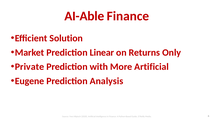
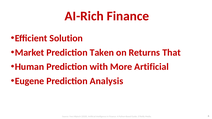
AI-Able: AI-Able -> AI-Rich (84, 16)
Linear: Linear -> Taken (102, 53)
Only: Only -> That (172, 53)
Private: Private -> Human (30, 67)
